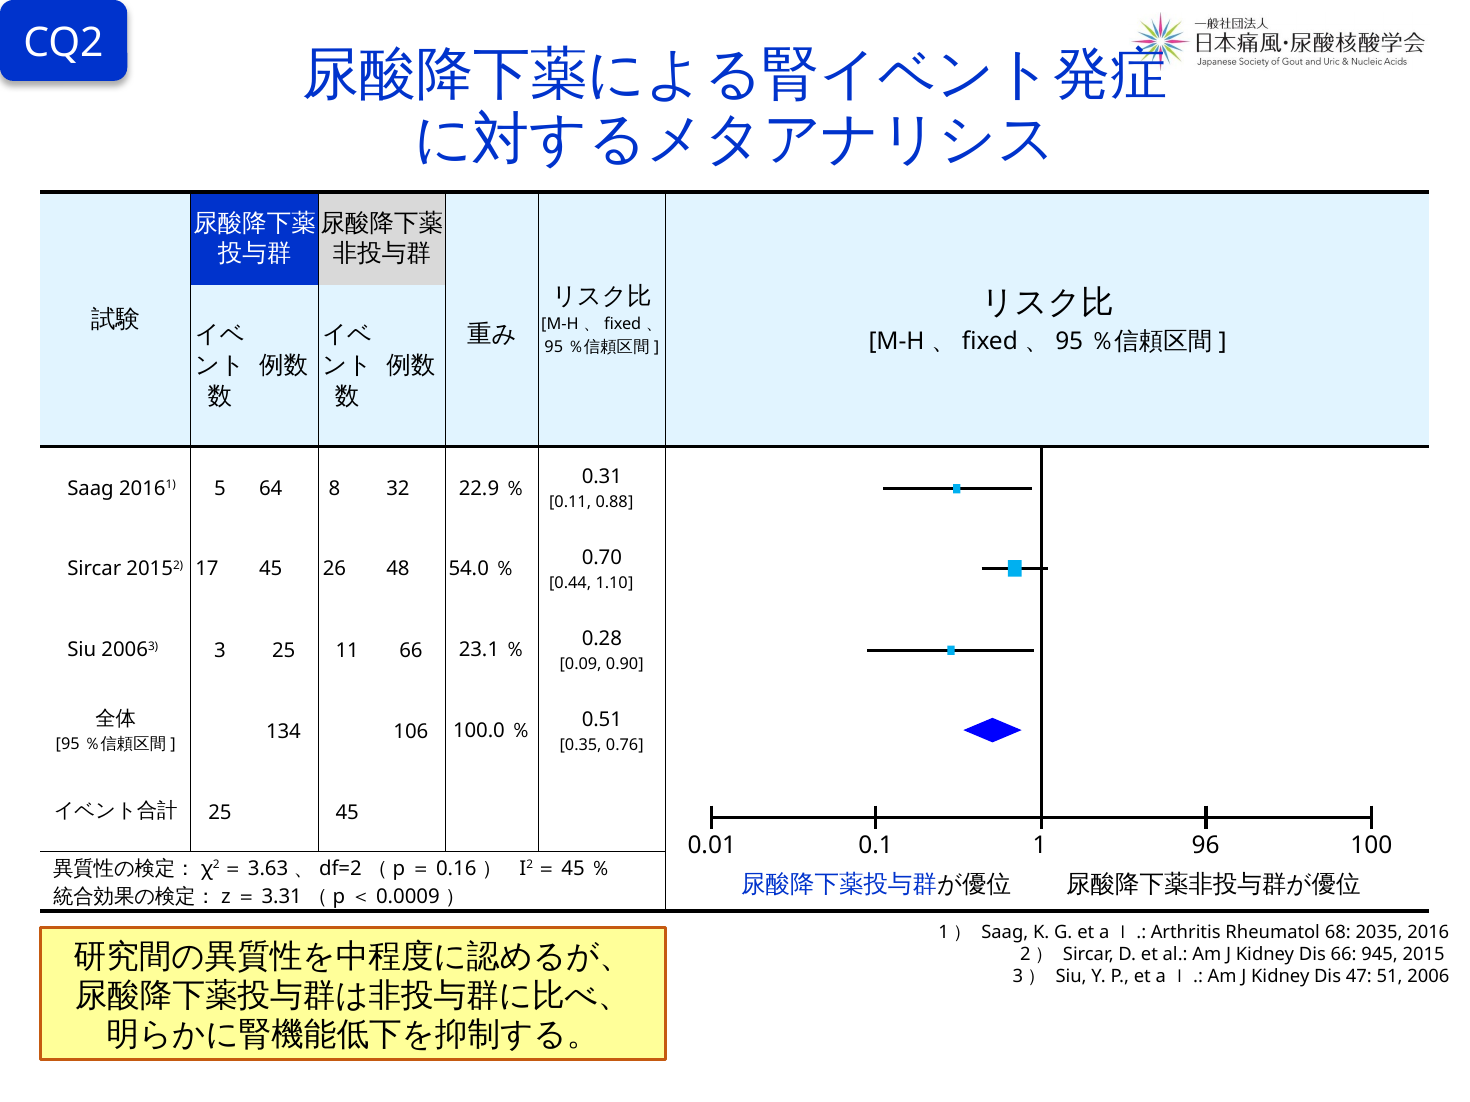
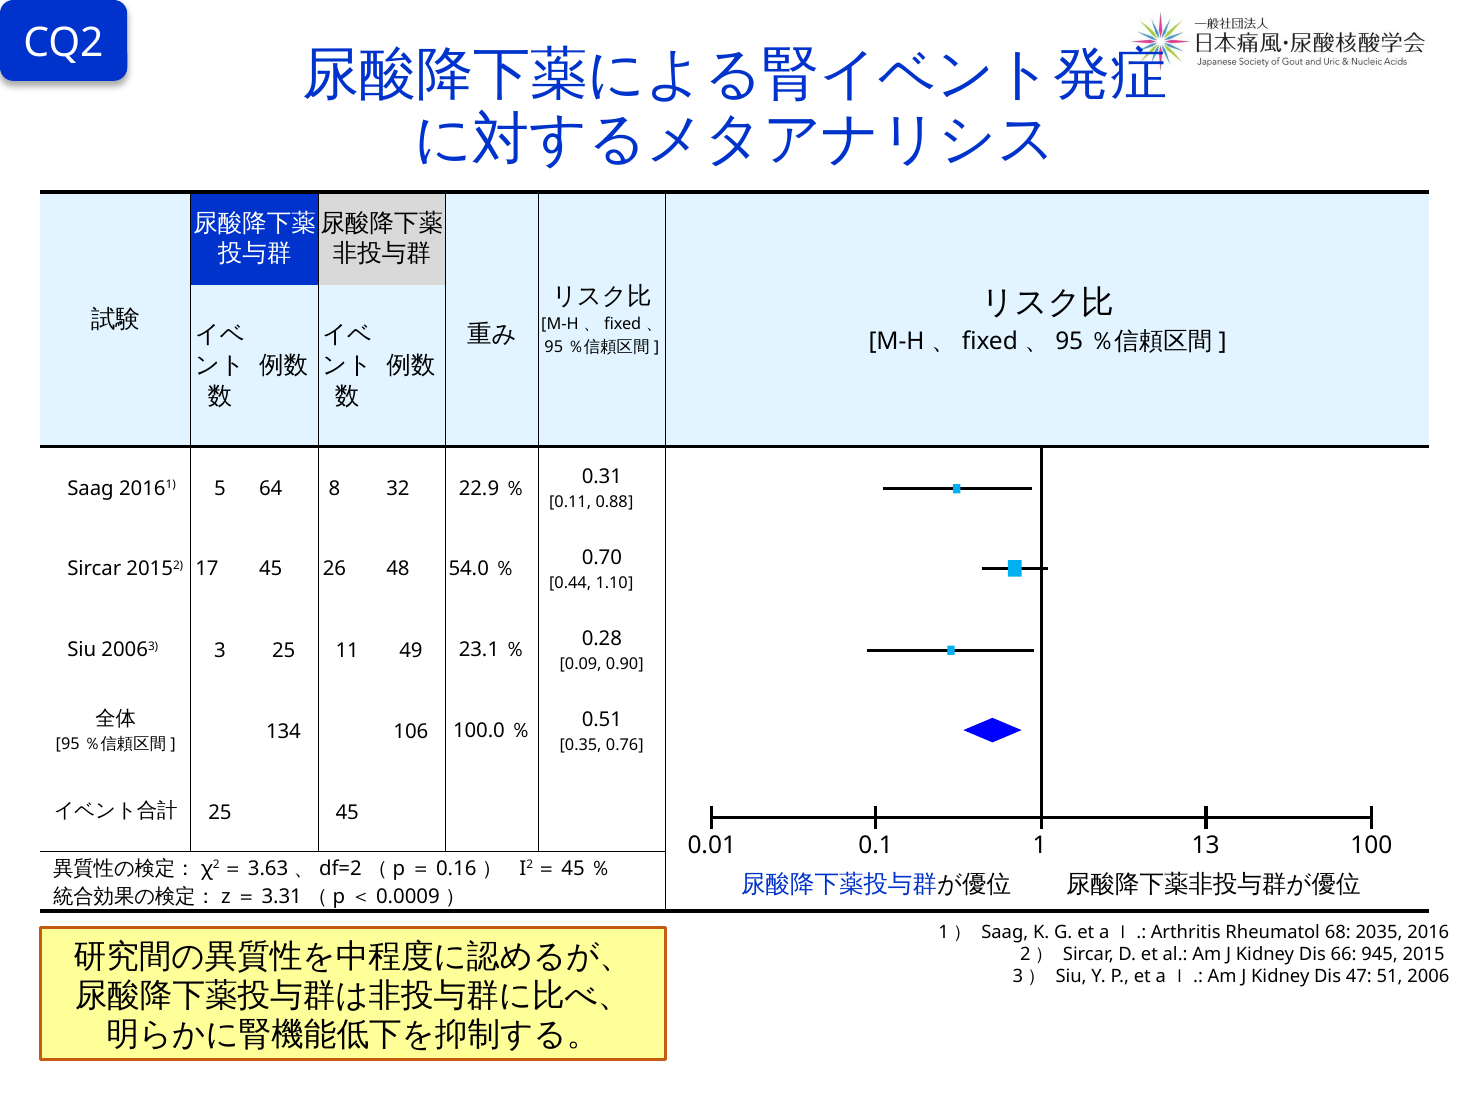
11 66: 66 -> 49 (411, 651)
96: 96 -> 13 (1206, 845)
